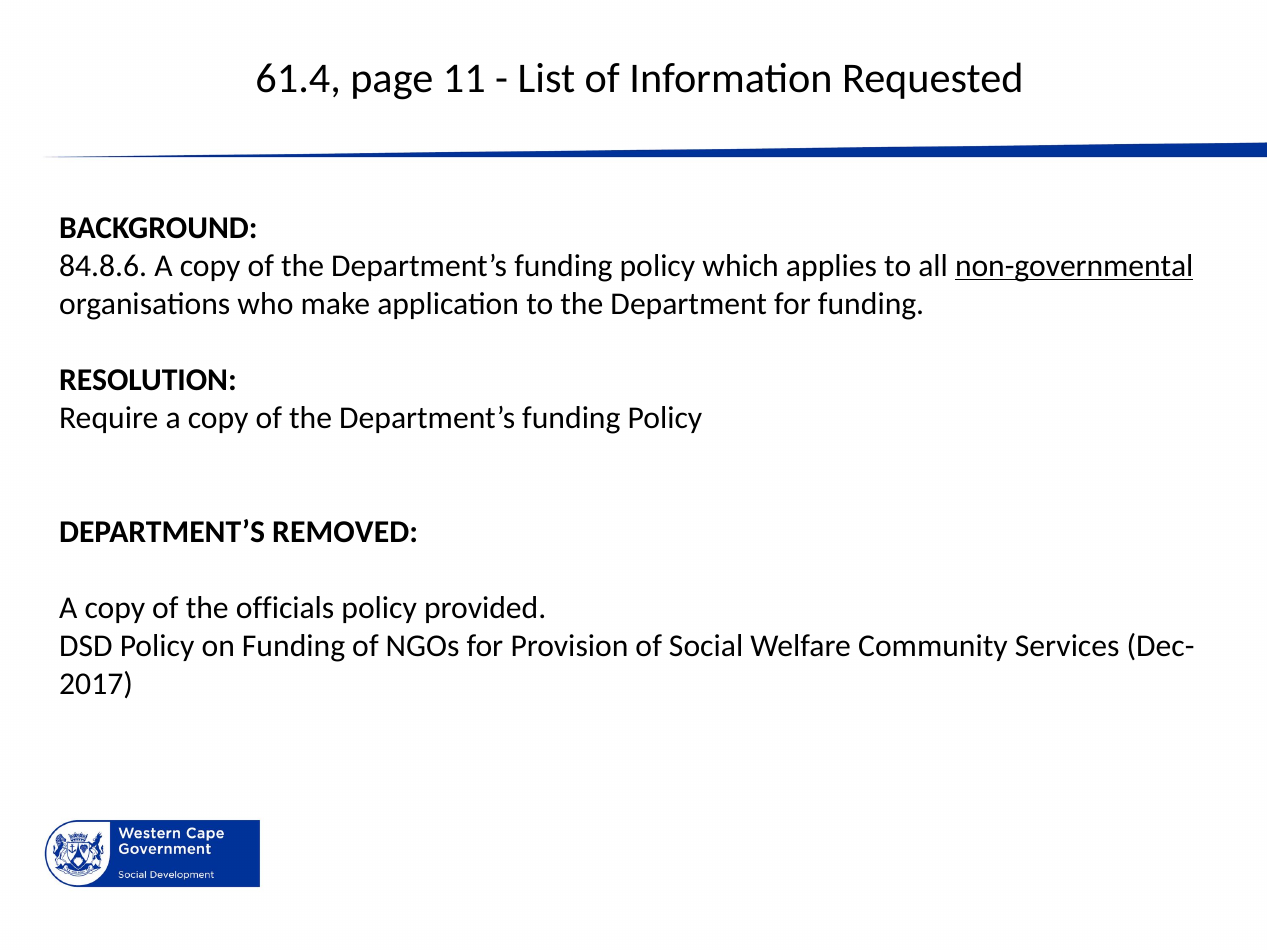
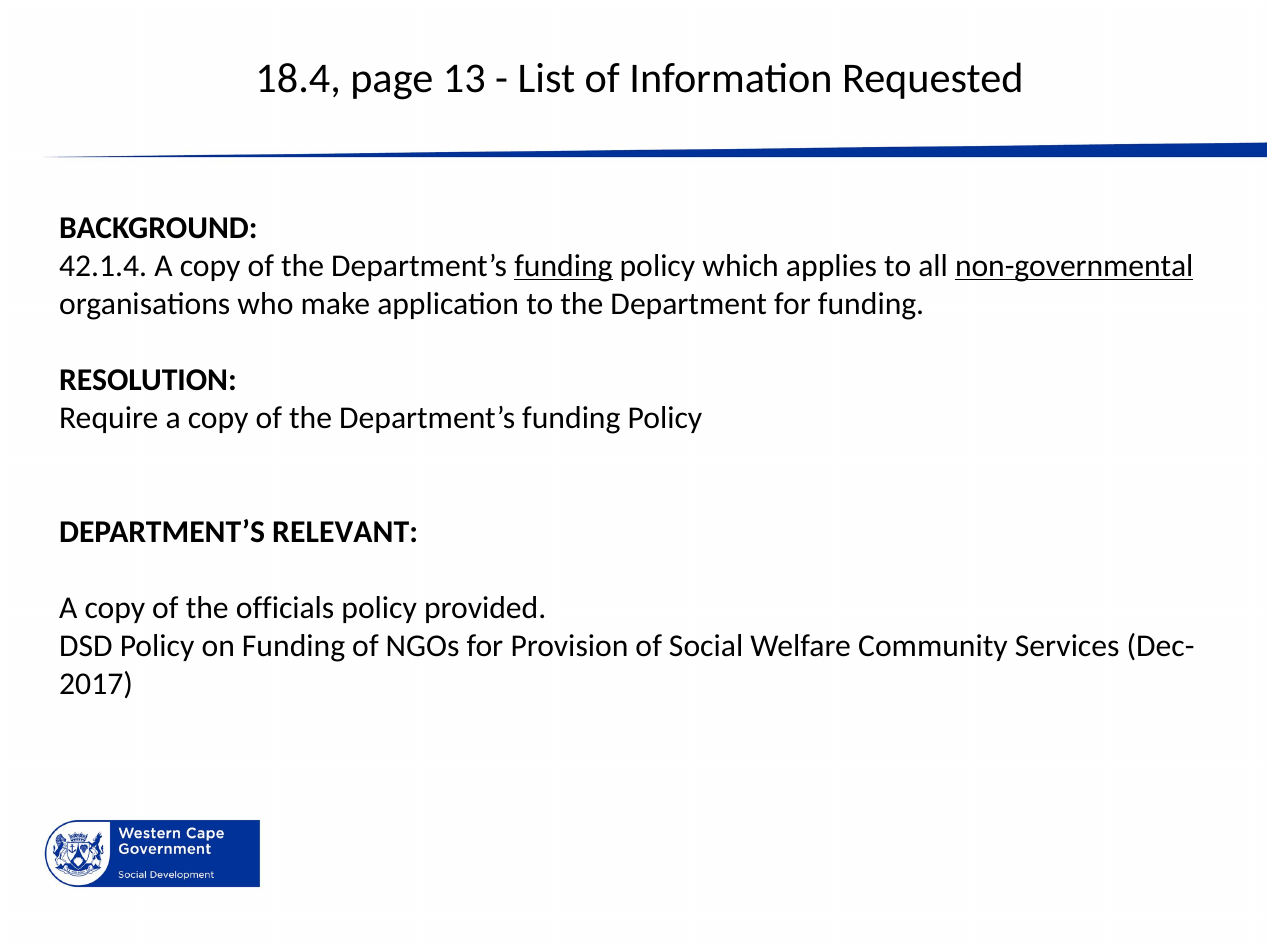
61.4: 61.4 -> 18.4 (298, 78)
11: 11 -> 13 (464, 78)
84.8.6: 84.8.6 -> 42.1.4 (103, 266)
funding underline: none -> present (563, 266)
REMOVED: REMOVED -> RELEVANT (345, 532)
